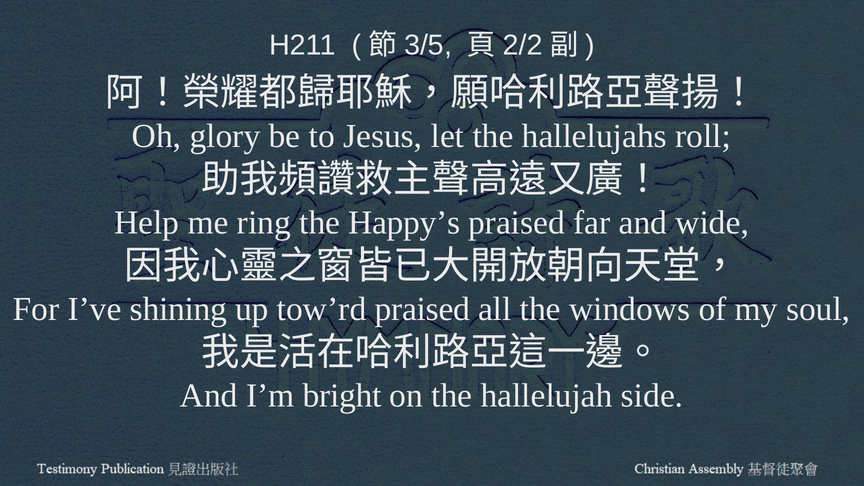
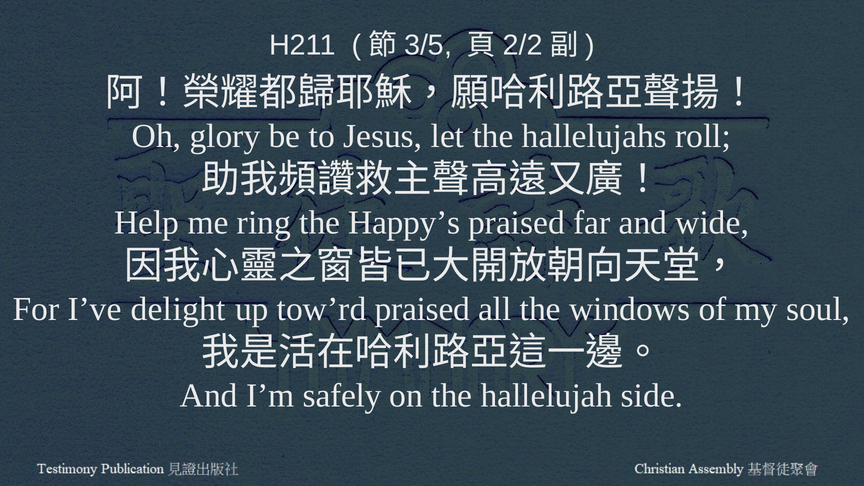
shining: shining -> delight (178, 309)
bright: bright -> safely (342, 395)
